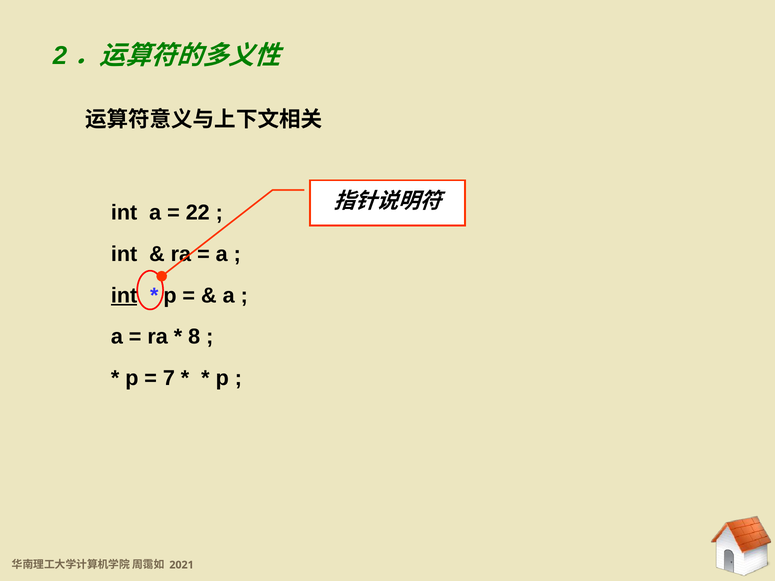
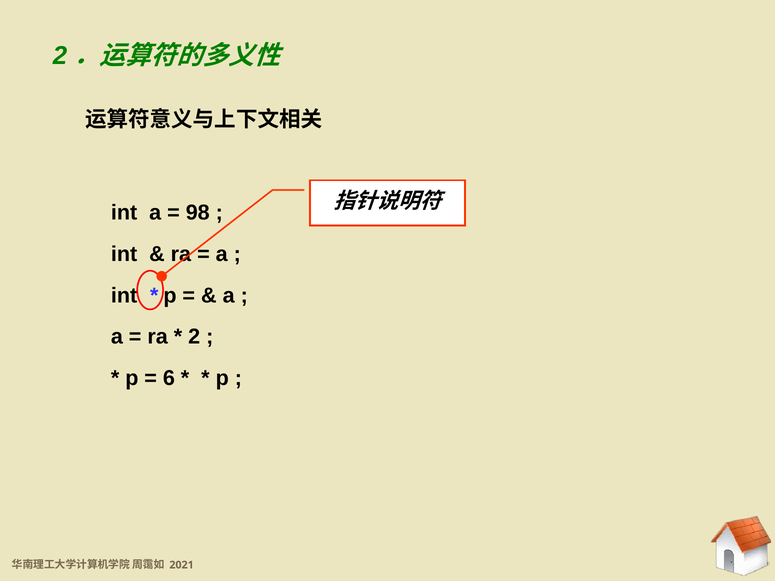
22: 22 -> 98 (198, 213)
int underline: present -> none (124, 296)
8: 8 -> 2 (194, 337)
7: 7 -> 6 (169, 378)
